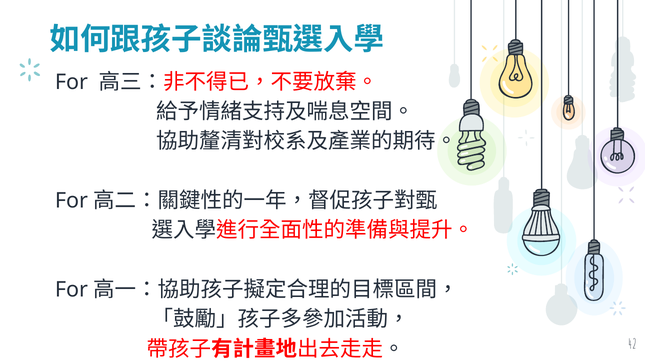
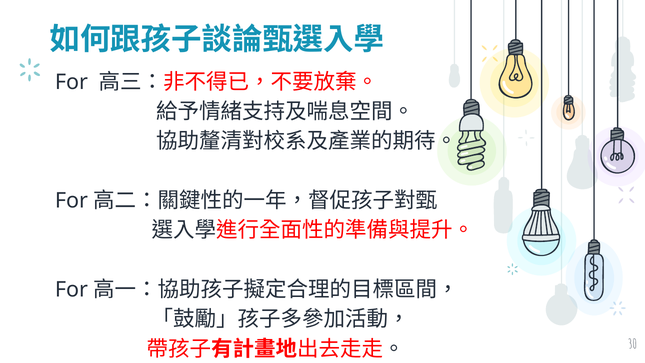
42: 42 -> 30 (632, 344)
